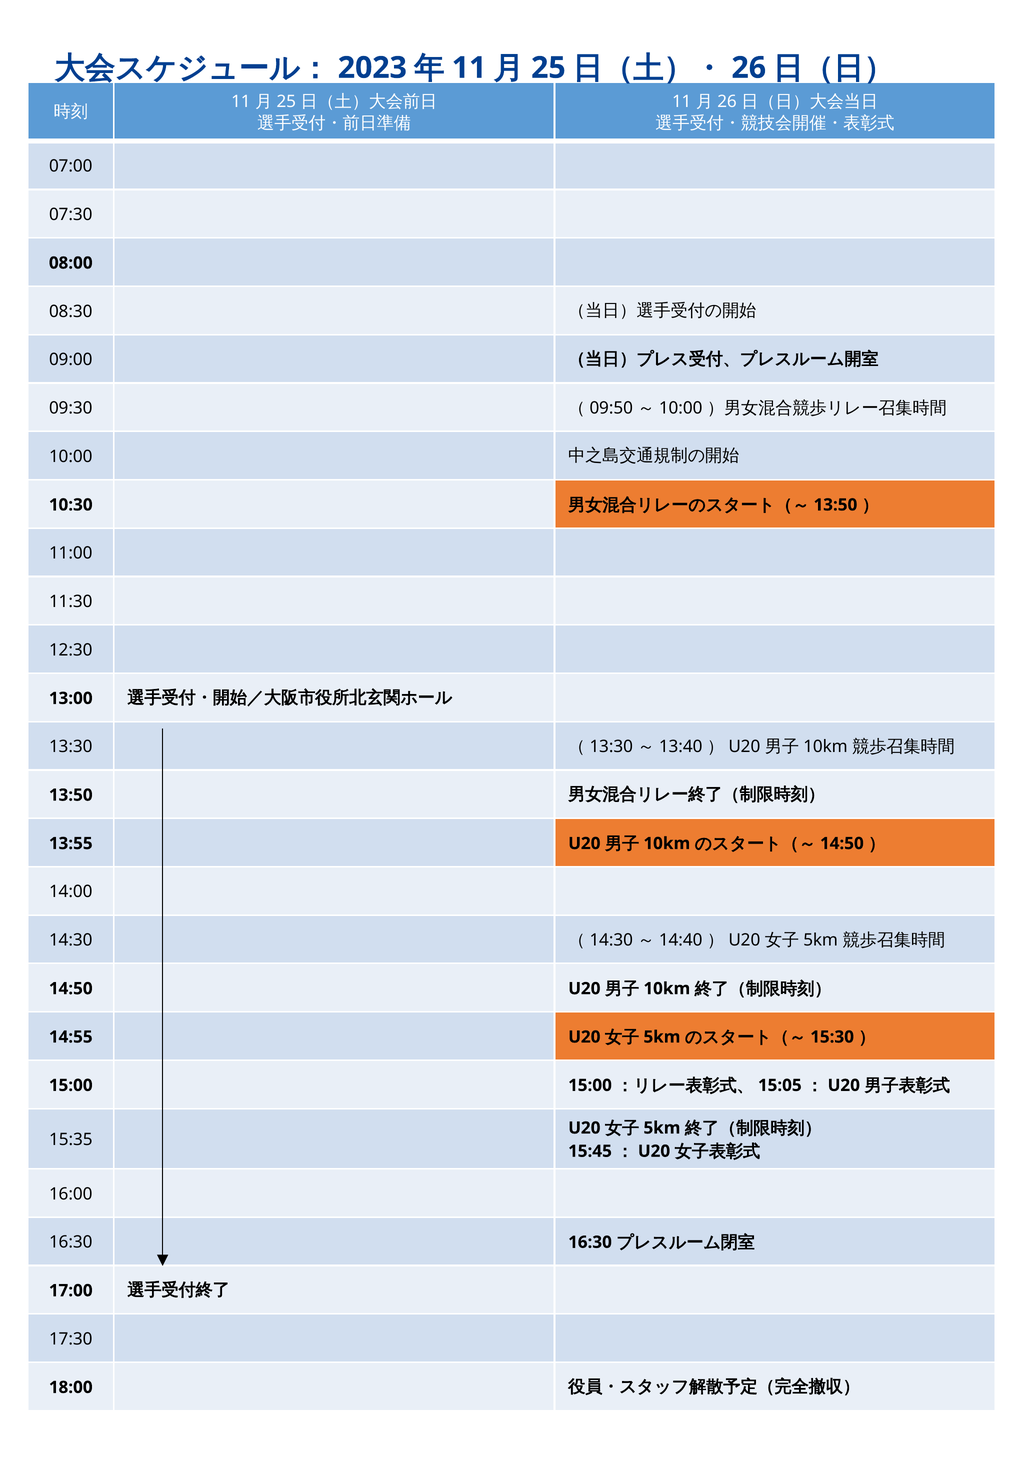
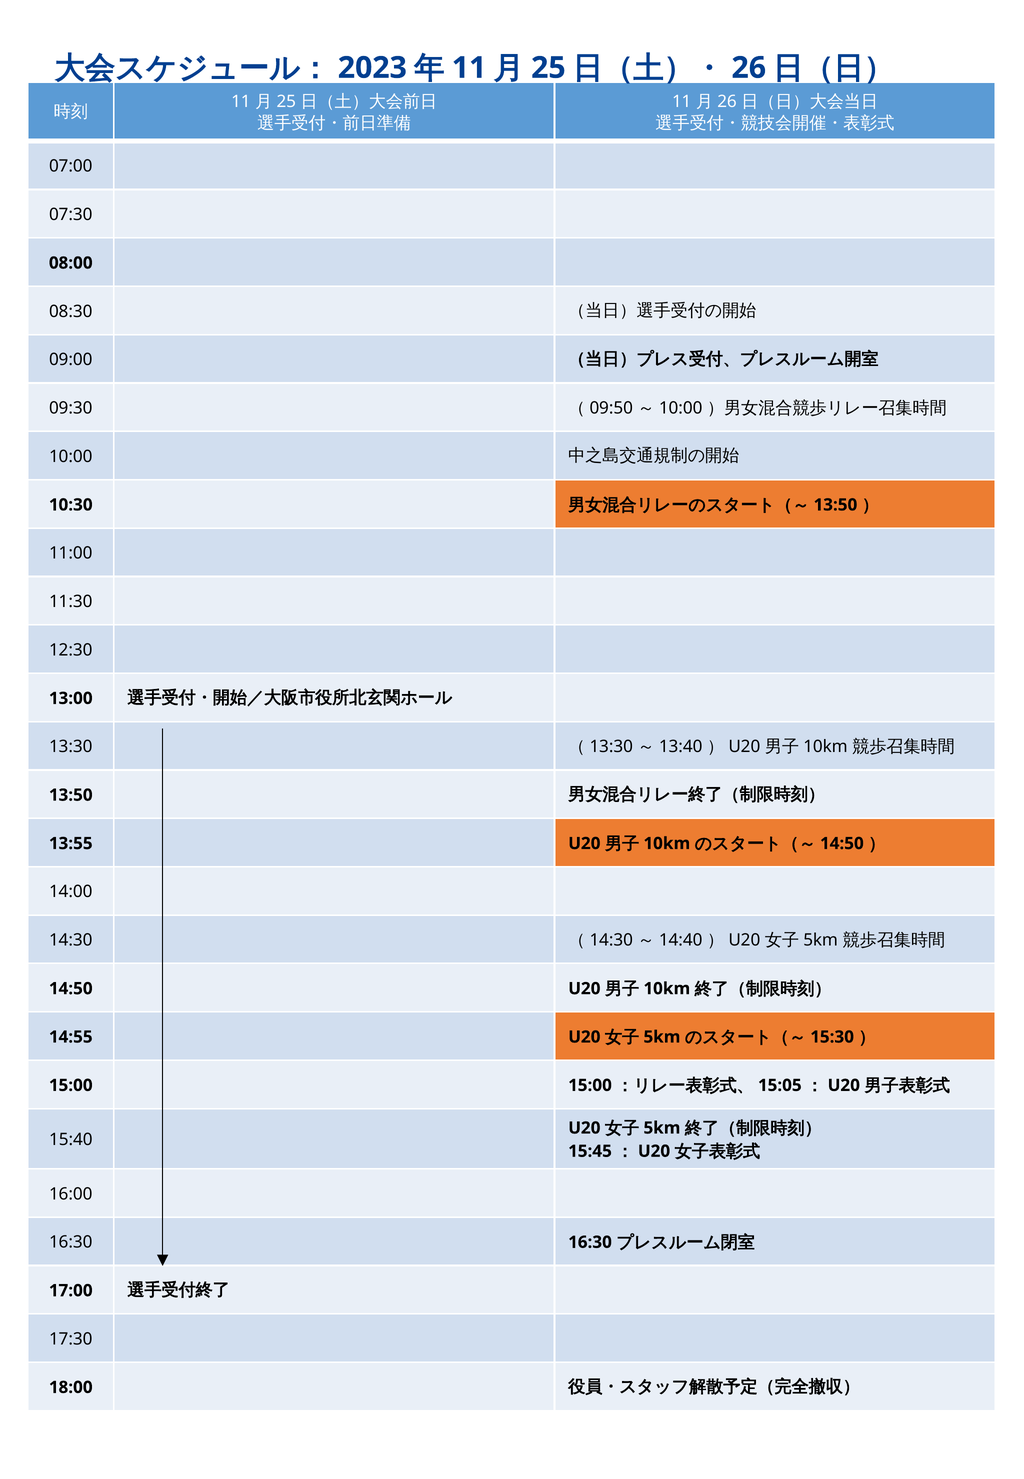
15:35: 15:35 -> 15:40 (71, 1140)
